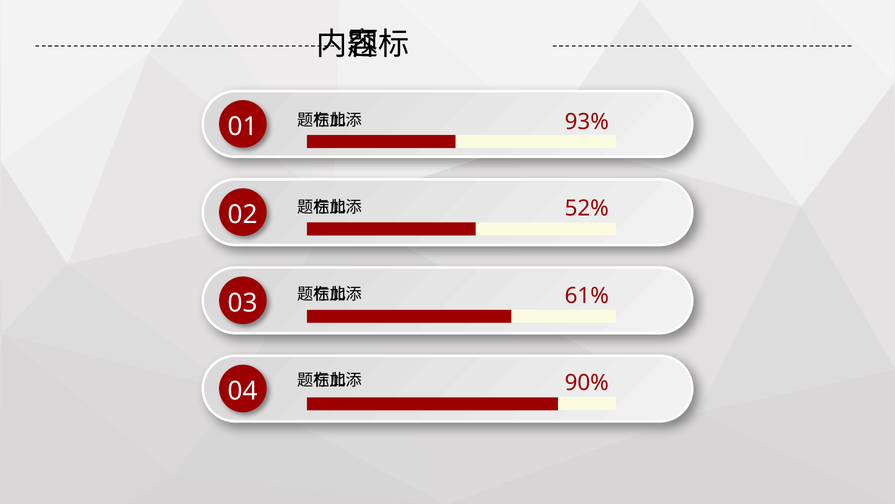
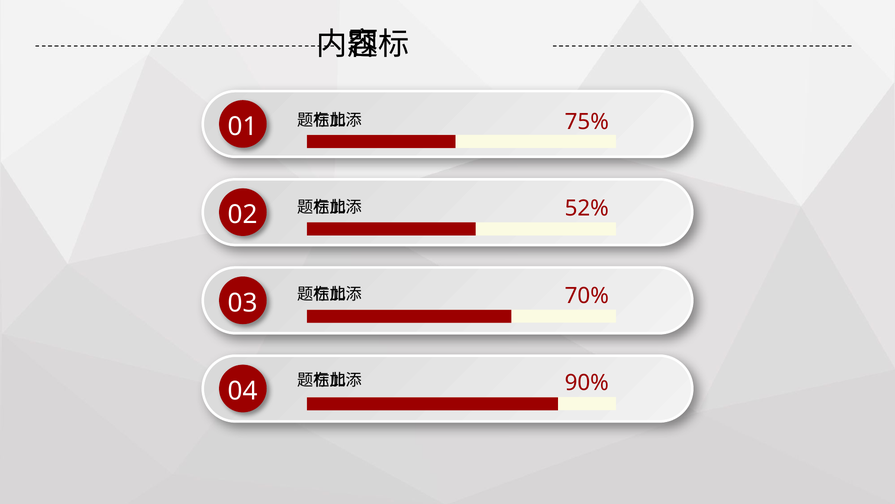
93%: 93% -> 75% (587, 122)
61%: 61% -> 70% (587, 295)
